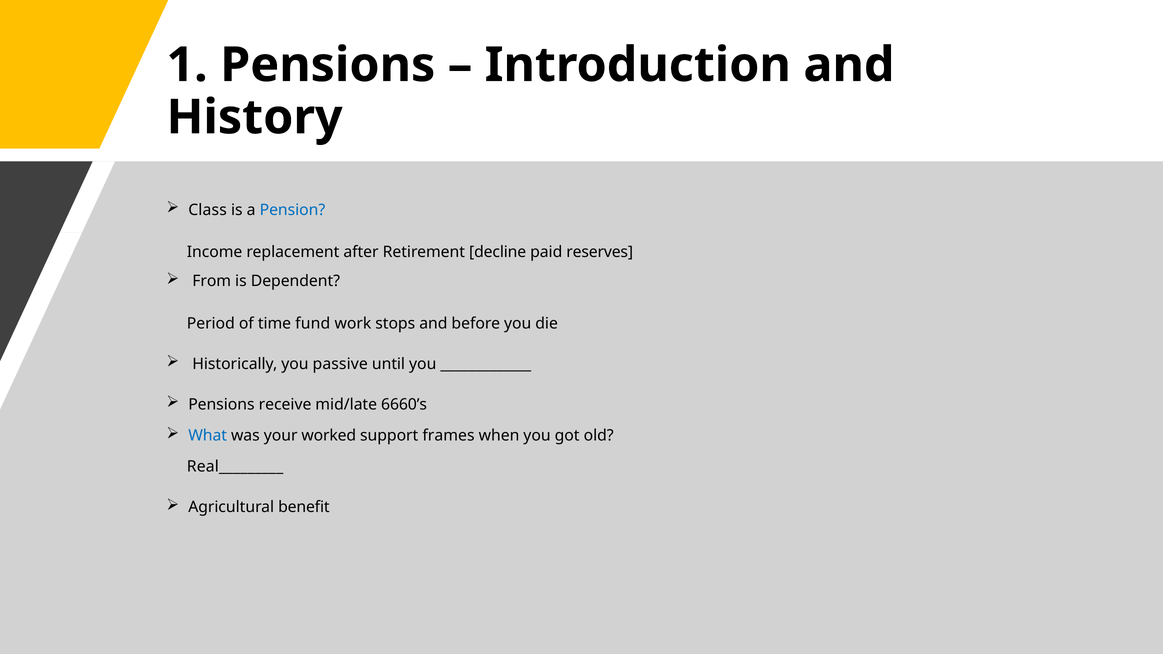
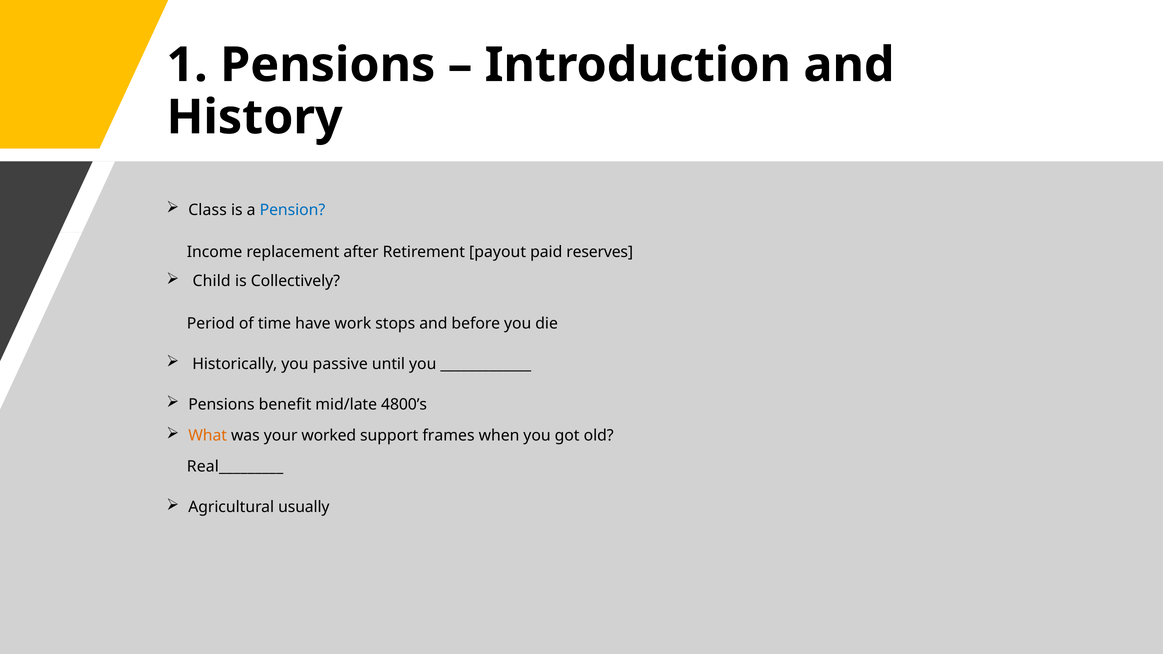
decline: decline -> payout (498, 252)
From: From -> Child (212, 281)
Dependent: Dependent -> Collectively (295, 281)
fund: fund -> have (313, 324)
receive: receive -> benefit (285, 405)
6660’s: 6660’s -> 4800’s (404, 405)
What colour: blue -> orange (208, 436)
benefit: benefit -> usually (304, 507)
